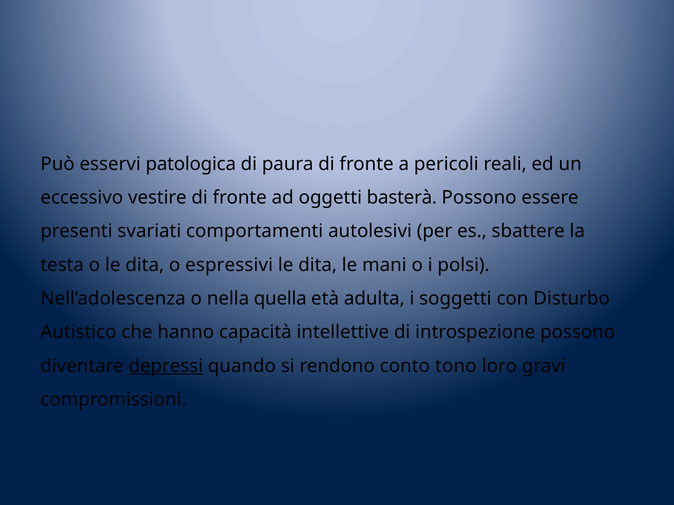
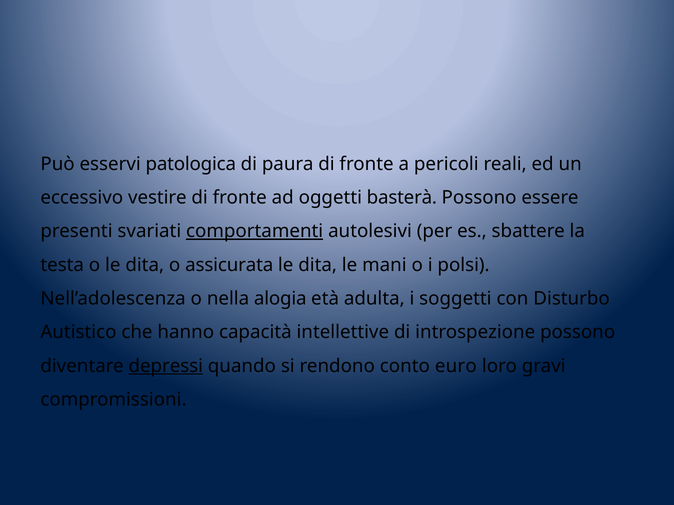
comportamenti underline: none -> present (255, 231)
espressivi: espressivi -> assicurata (229, 265)
quella: quella -> alogia (280, 299)
tono: tono -> euro (456, 366)
